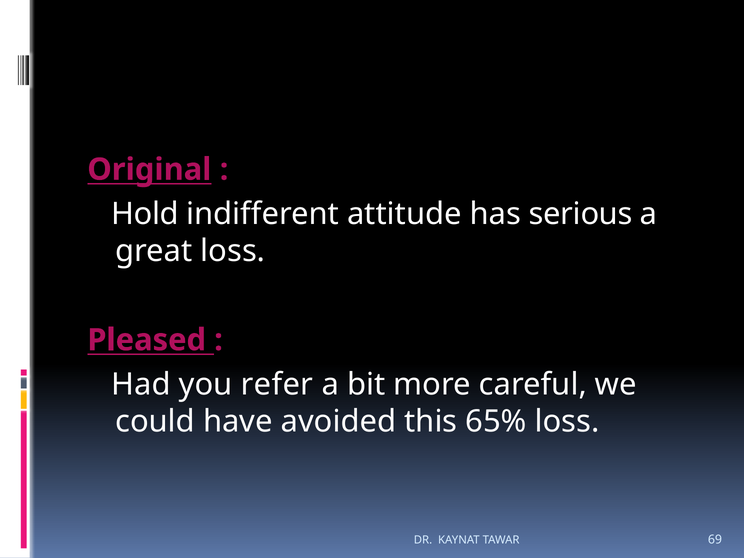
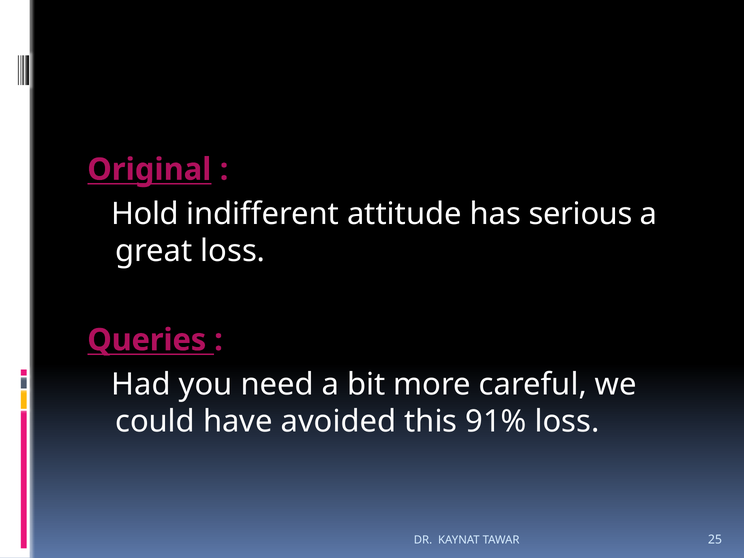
Pleased: Pleased -> Queries (147, 340)
refer: refer -> need (277, 384)
65%: 65% -> 91% (496, 422)
69: 69 -> 25 (715, 540)
